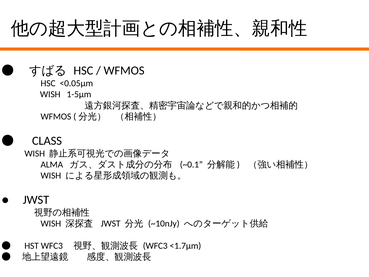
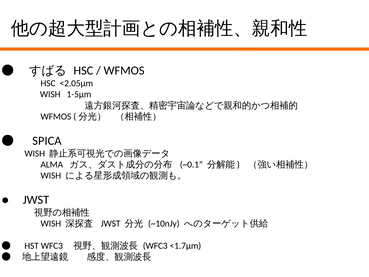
<0.05μm: <0.05μm -> <2.05μm (76, 83)
CLASS: CLASS -> SPICA (47, 141)
